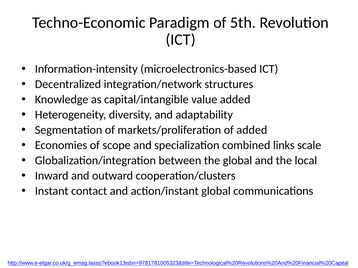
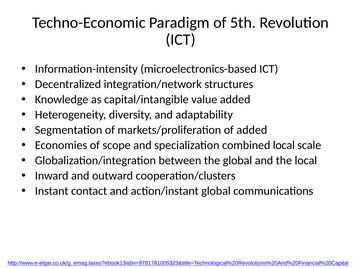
combined links: links -> local (284, 145)
